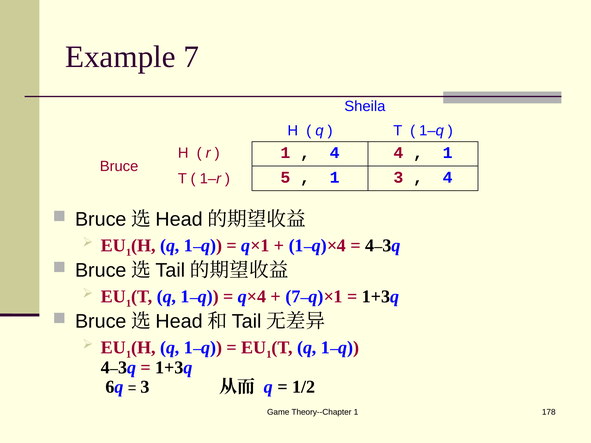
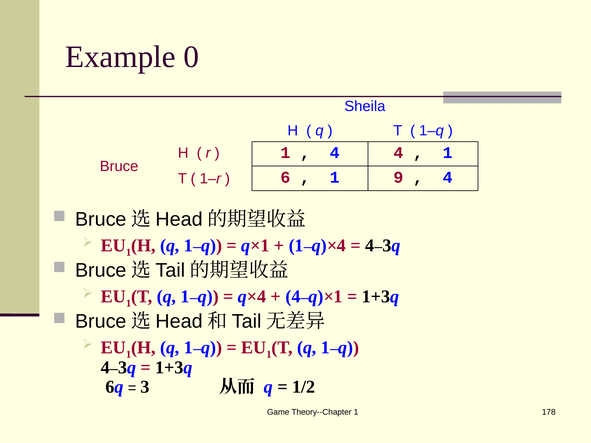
Example 7: 7 -> 0 (191, 57)
5: 5 -> 6 (285, 177)
1 3: 3 -> 9 (398, 177)
7: 7 -> 4 (293, 297)
